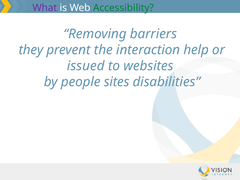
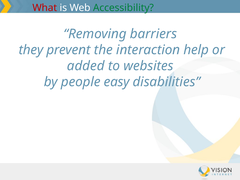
What colour: purple -> red (45, 8)
issued: issued -> added (86, 66)
sites: sites -> easy (117, 82)
